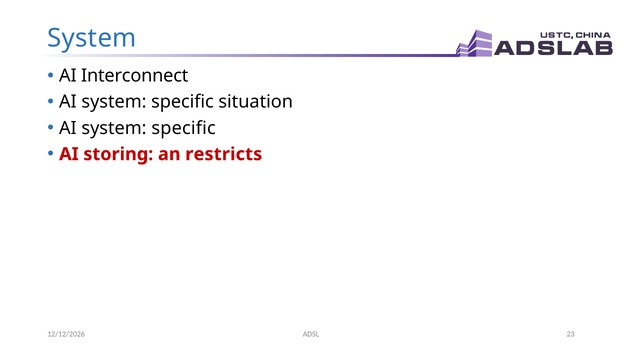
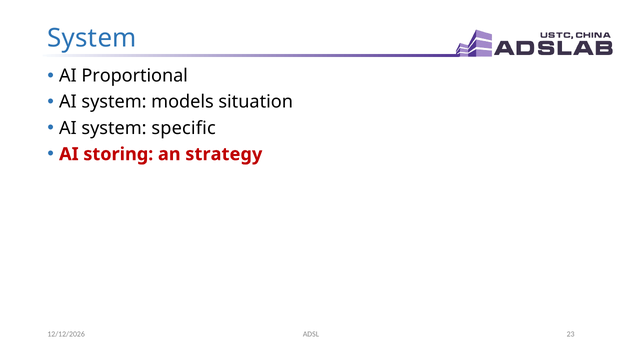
Interconnect: Interconnect -> Proportional (135, 76)
specific: specific -> models (182, 102)
restricts: restricts -> strategy (224, 154)
